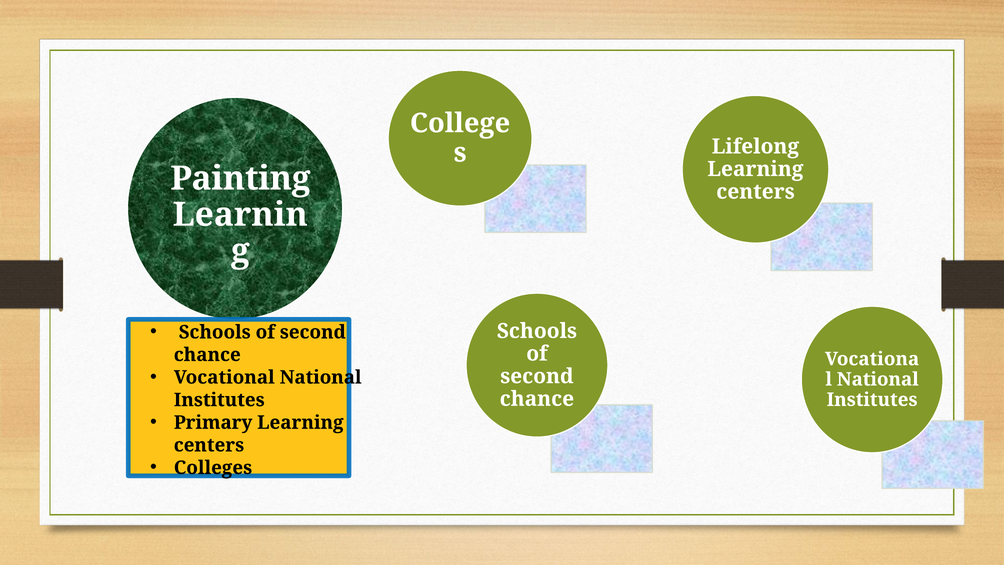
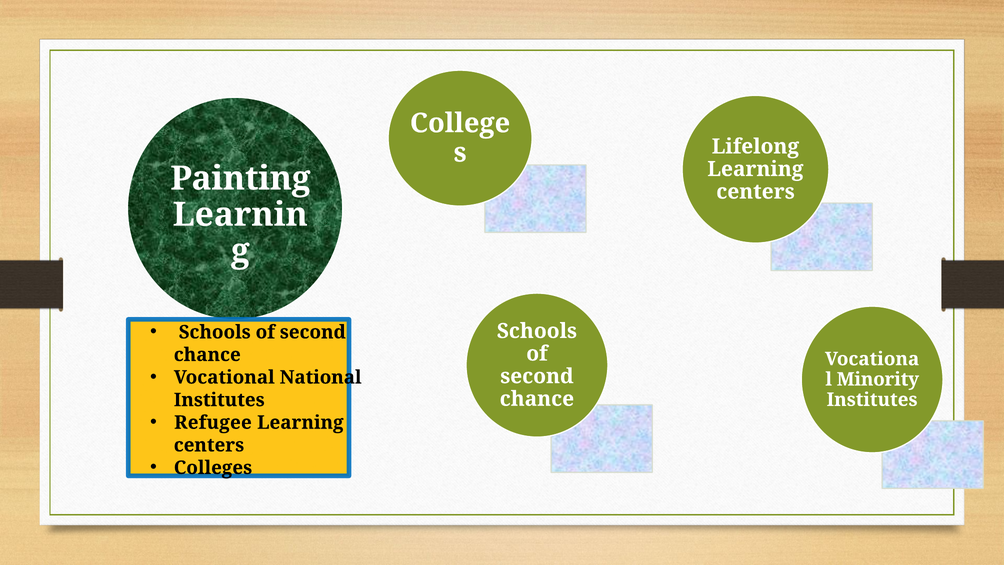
National: National -> Minority (878, 379)
Primary: Primary -> Refugee (213, 422)
